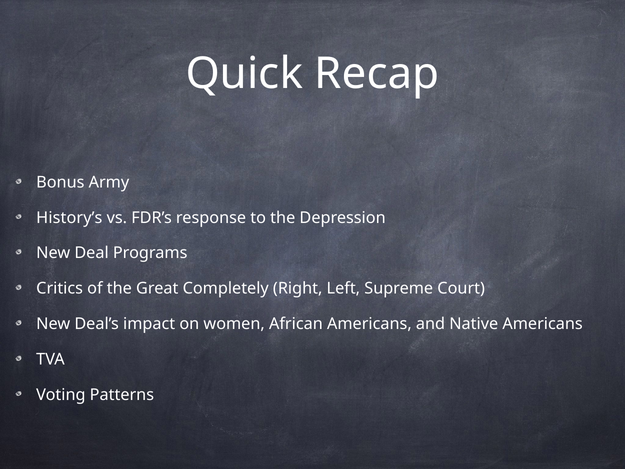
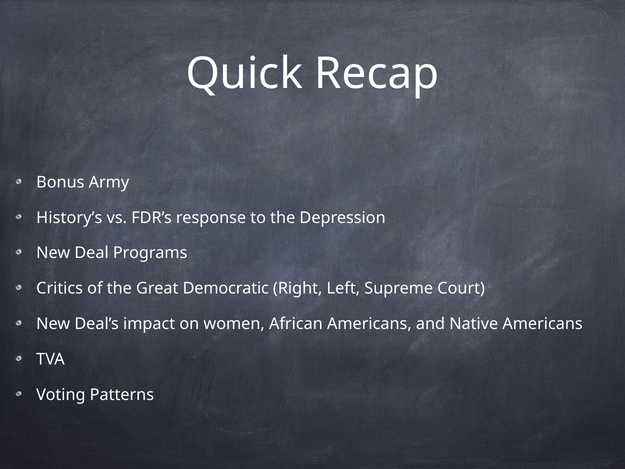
Completely: Completely -> Democratic (226, 288)
